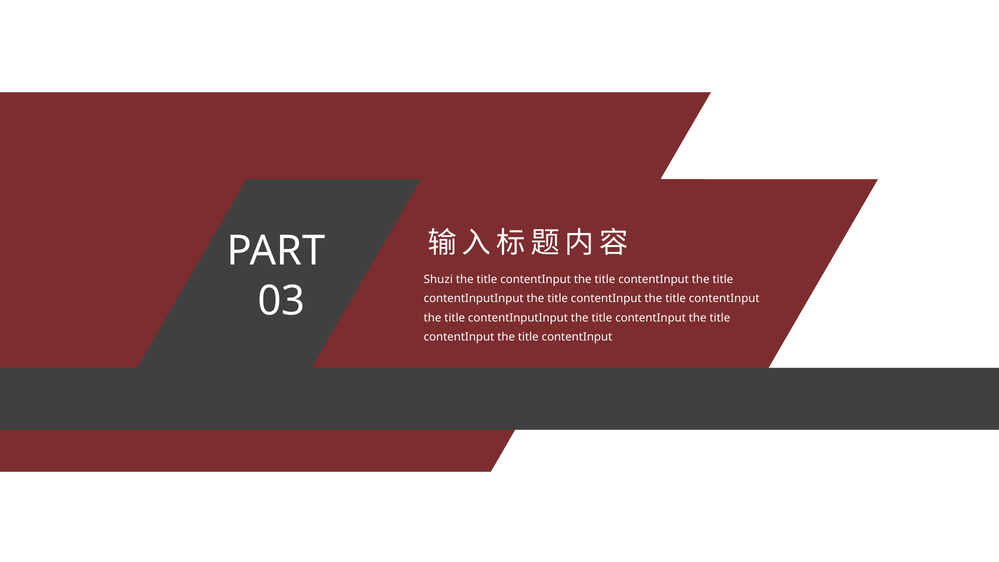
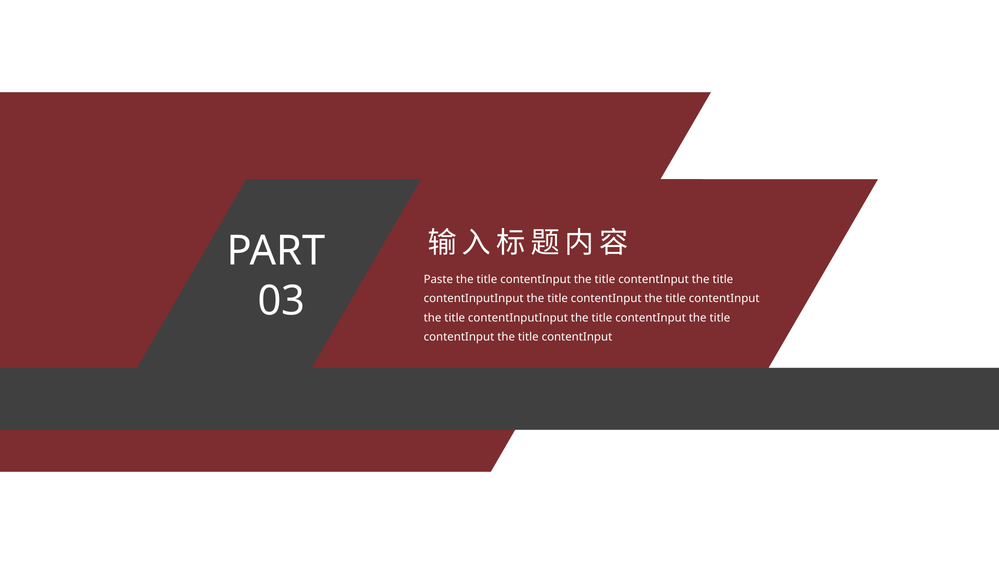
Shuzi: Shuzi -> Paste (438, 279)
